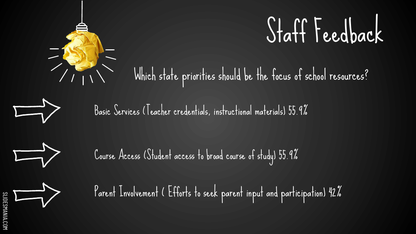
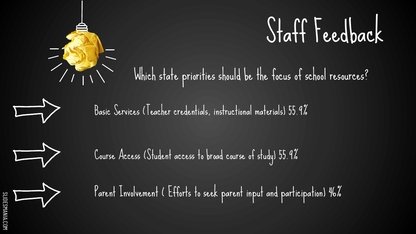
42%: 42% -> 46% (335, 192)
